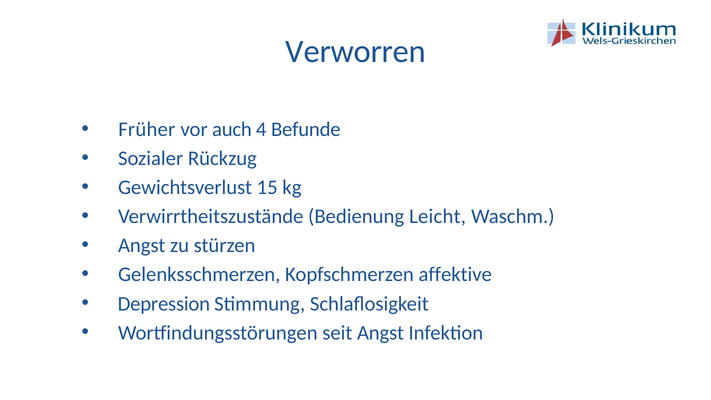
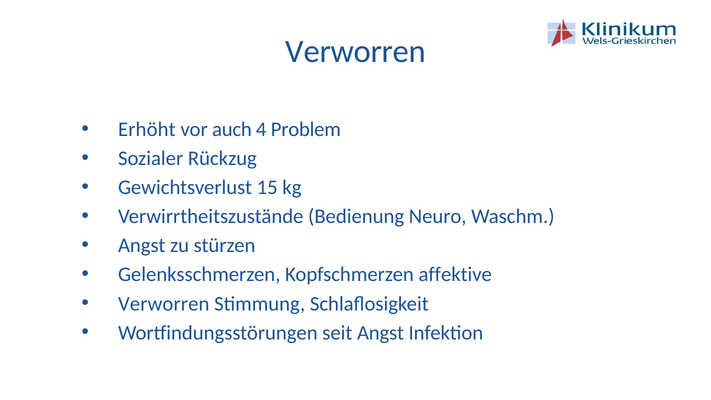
Früher: Früher -> Erhöht (147, 129)
Befunde: Befunde -> Problem (306, 129)
Leicht: Leicht -> Neuro (438, 216)
Depression: Depression -> Verworren (164, 304)
